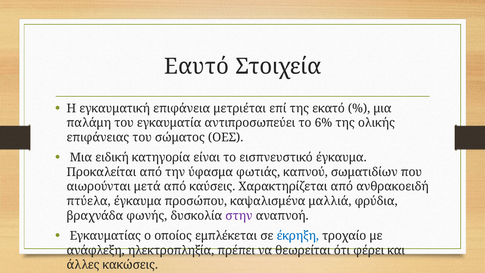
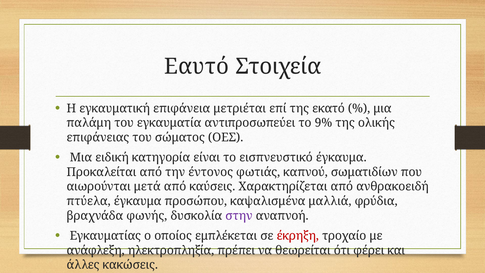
6%: 6% -> 9% (323, 123)
ύφασμα: ύφασμα -> έντονος (211, 172)
έκρηξη colour: blue -> red (298, 236)
